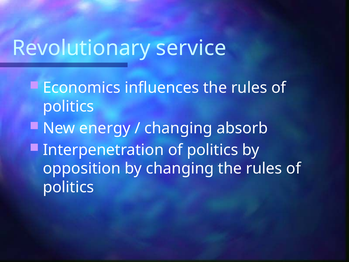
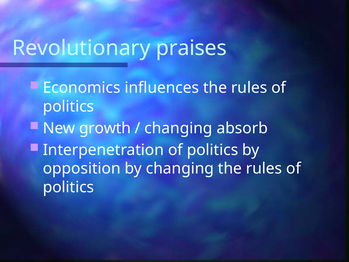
service: service -> praises (191, 48)
energy: energy -> growth (105, 128)
